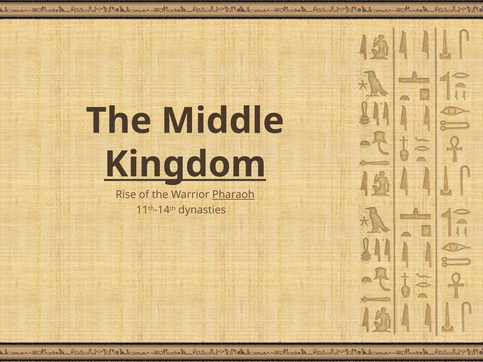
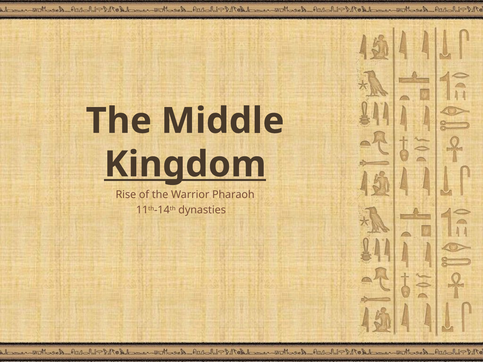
Pharaoh underline: present -> none (233, 195)
